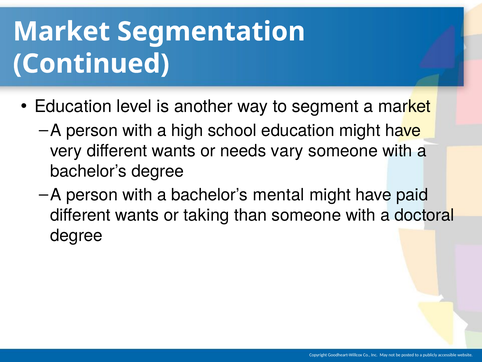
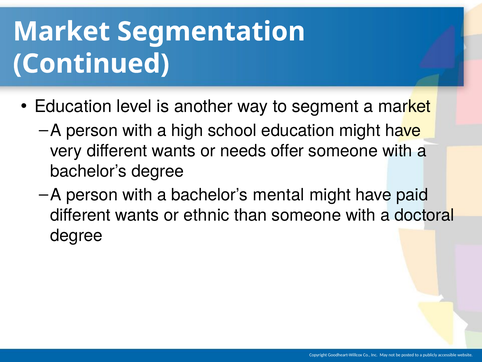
vary: vary -> offer (287, 151)
taking: taking -> ethnic (206, 215)
